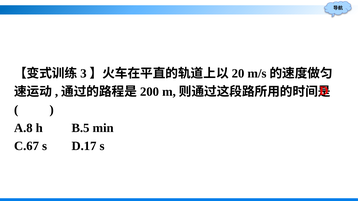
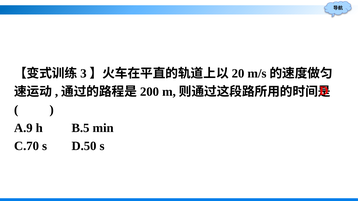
A.8: A.8 -> A.9 (23, 128)
C.67: C.67 -> C.70 (26, 146)
D.17: D.17 -> D.50 (84, 146)
